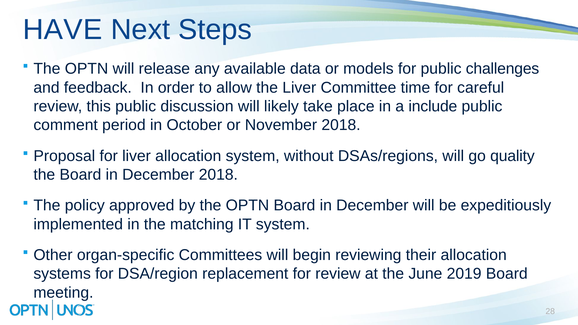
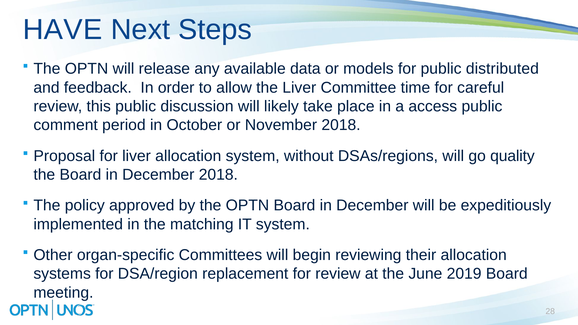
challenges: challenges -> distributed (502, 69)
include: include -> access (433, 106)
